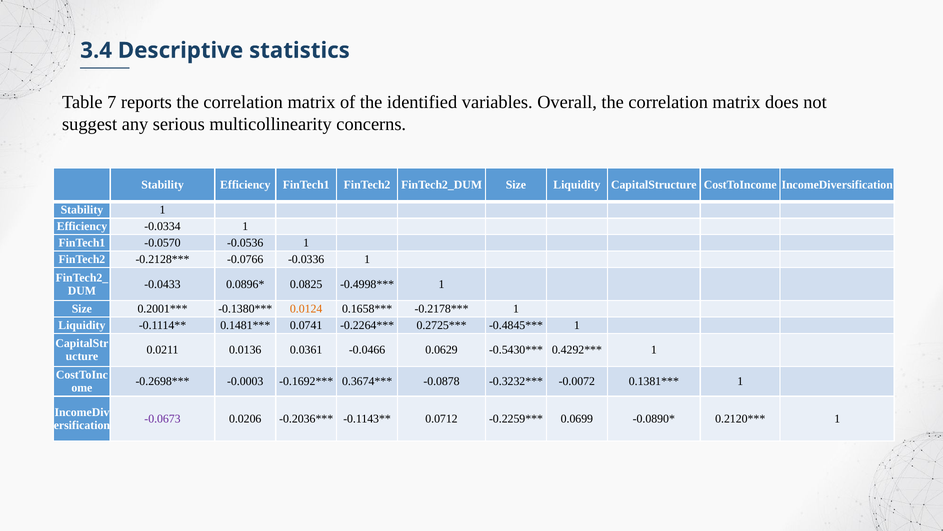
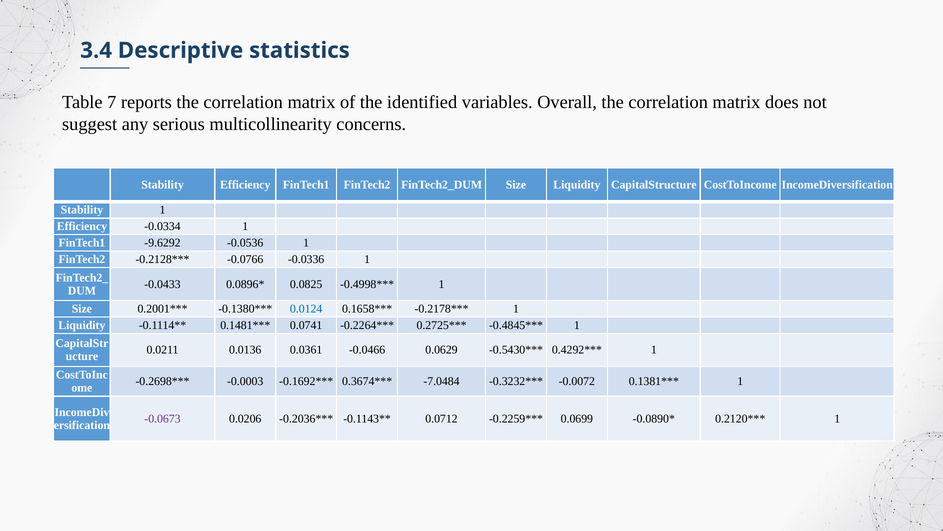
-0.0570: -0.0570 -> -9.6292 (162, 243)
0.0124 colour: orange -> blue (306, 309)
-0.0878: -0.0878 -> -7.0484 (442, 381)
